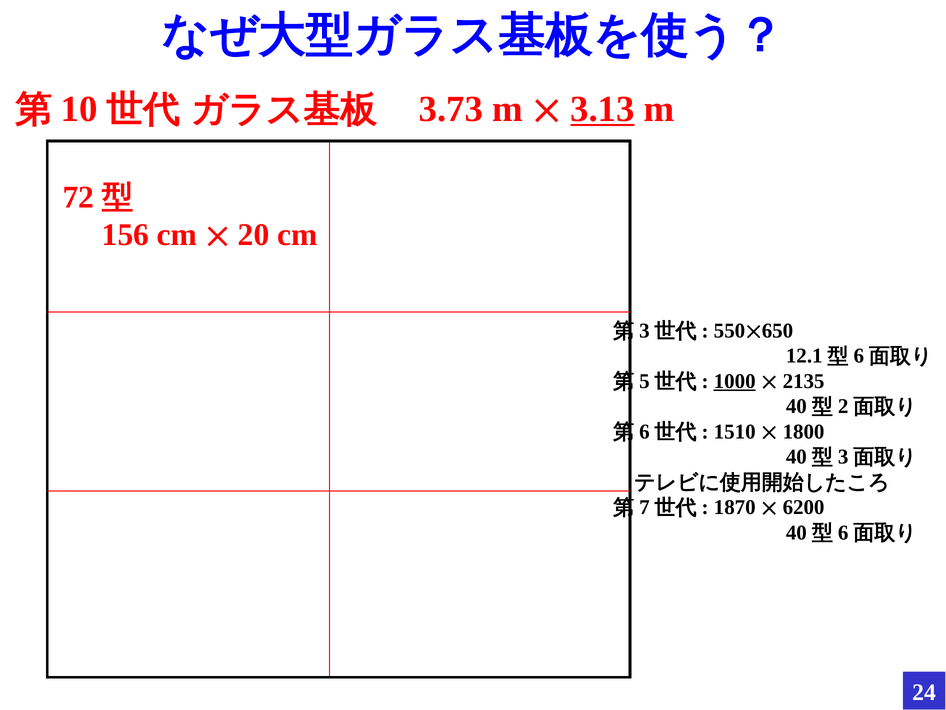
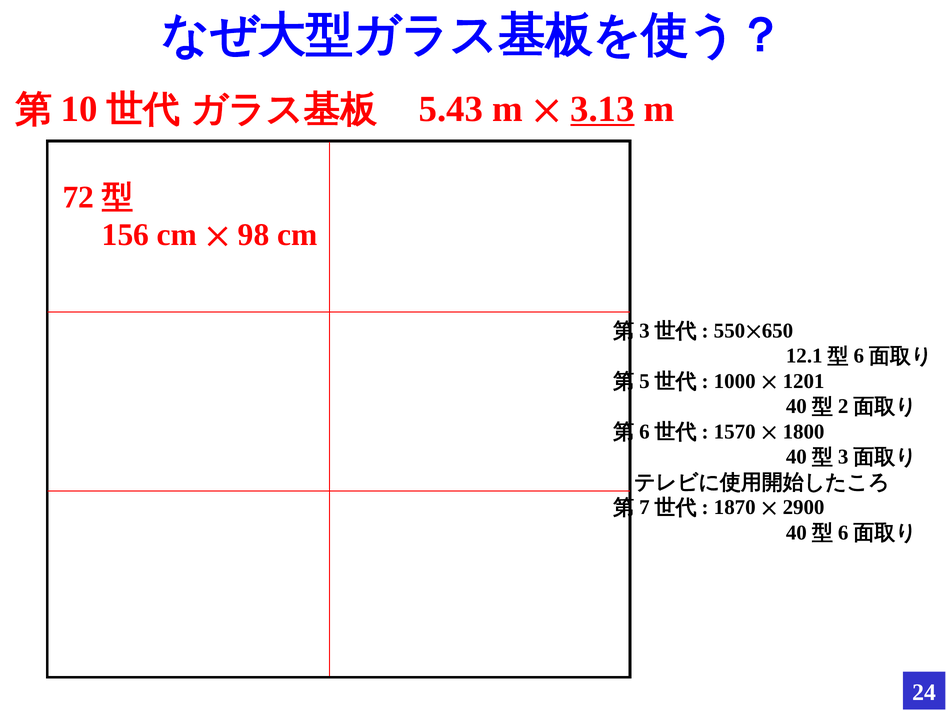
3.73: 3.73 -> 5.43 (451, 109)
20: 20 -> 98 (254, 235)
1000 underline: present -> none (735, 381)
2135: 2135 -> 1201 (804, 381)
1510: 1510 -> 1570 (735, 431)
6200: 6200 -> 2900 (804, 507)
